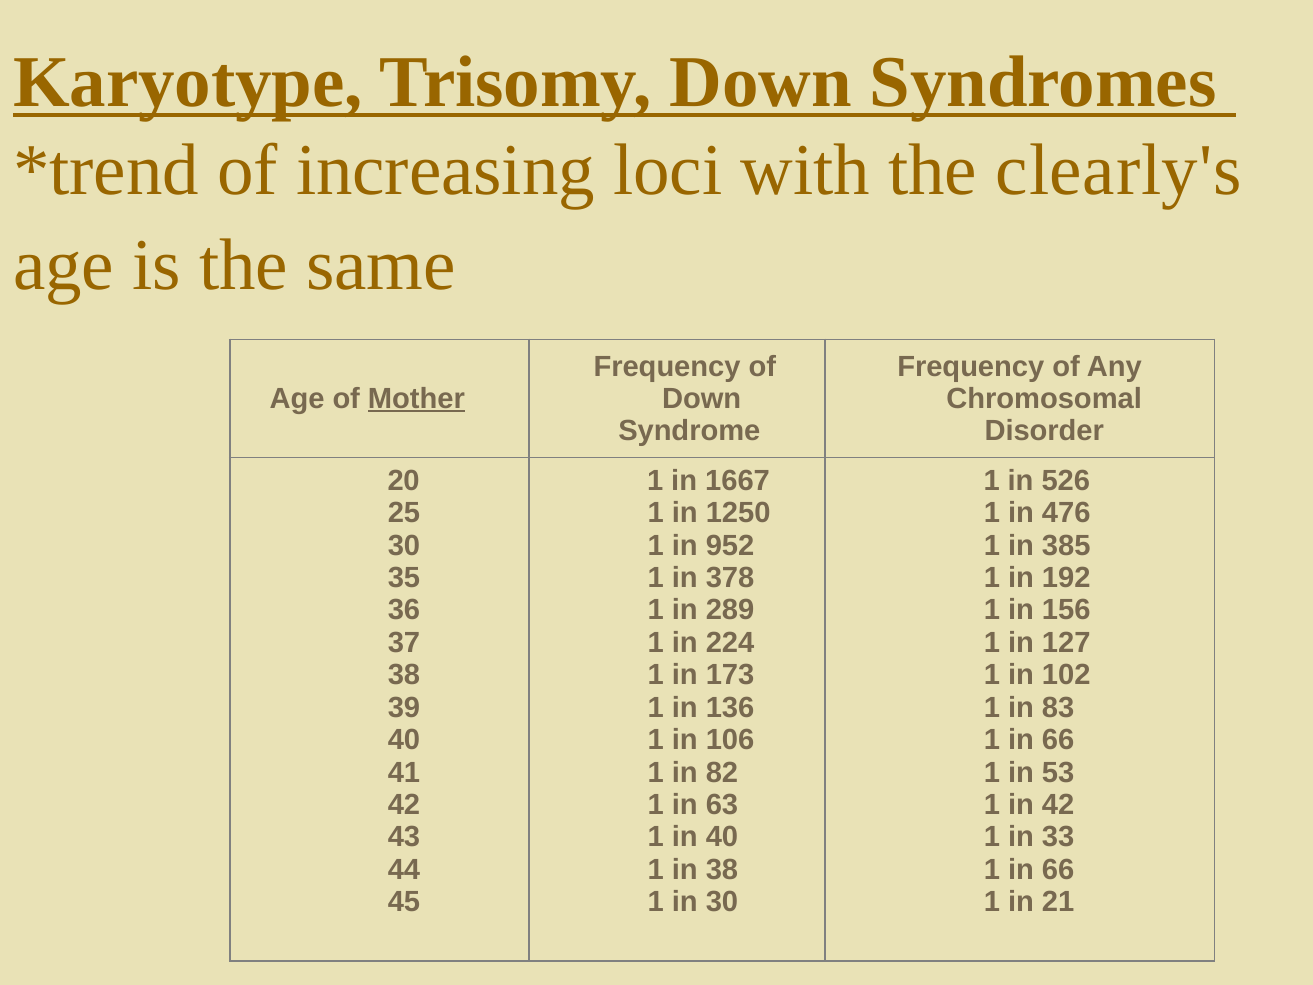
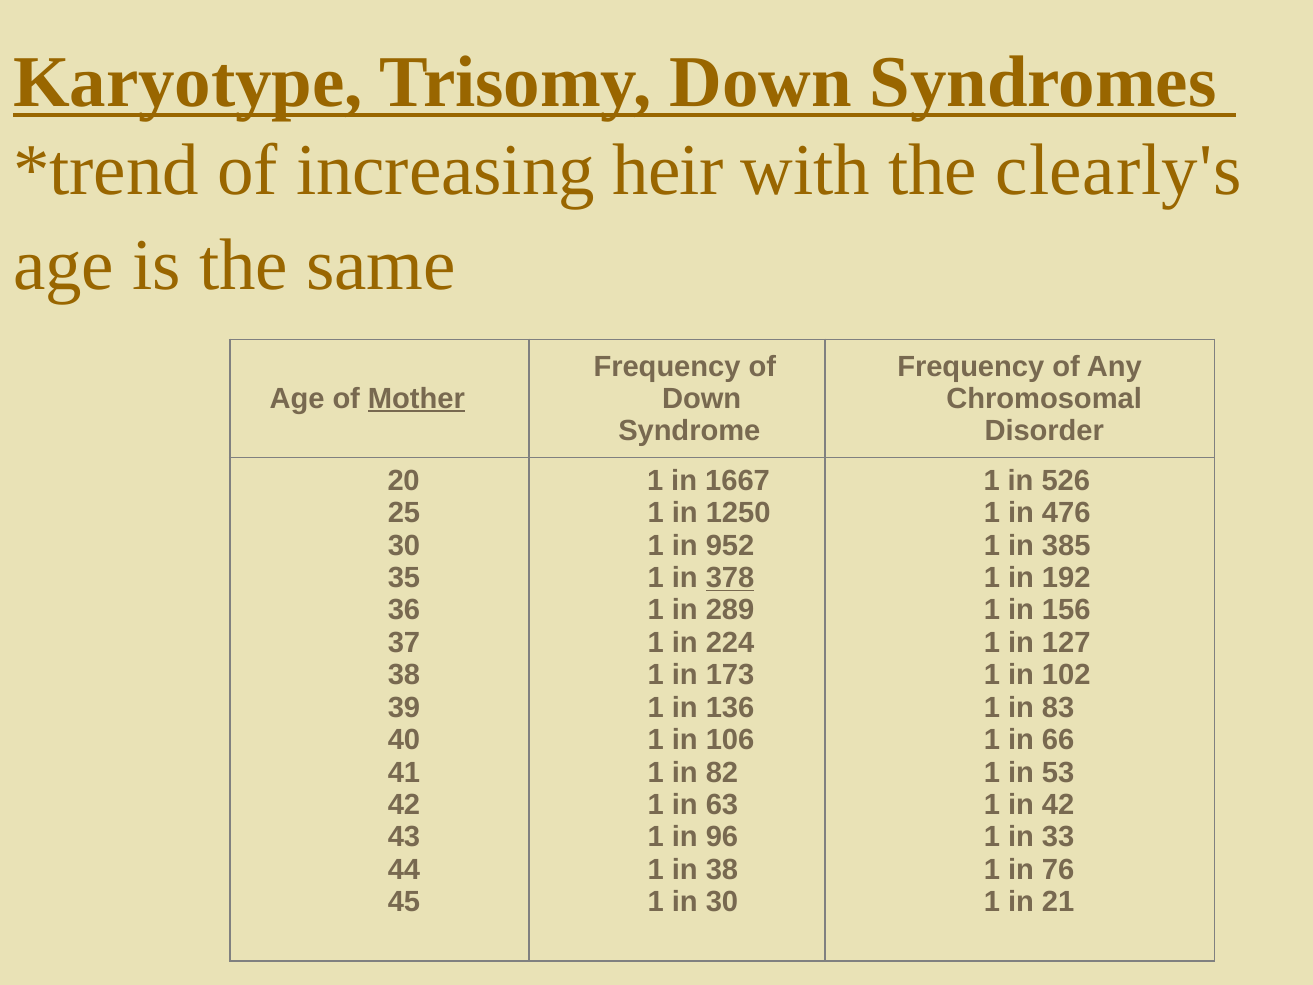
loci: loci -> heir (668, 170)
378 underline: none -> present (730, 578)
in 40: 40 -> 96 (722, 837)
66: 66 -> 76 (1058, 869)
